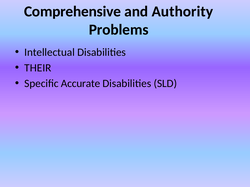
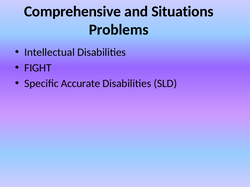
Authority: Authority -> Situations (182, 11)
THEIR: THEIR -> FIGHT (38, 68)
